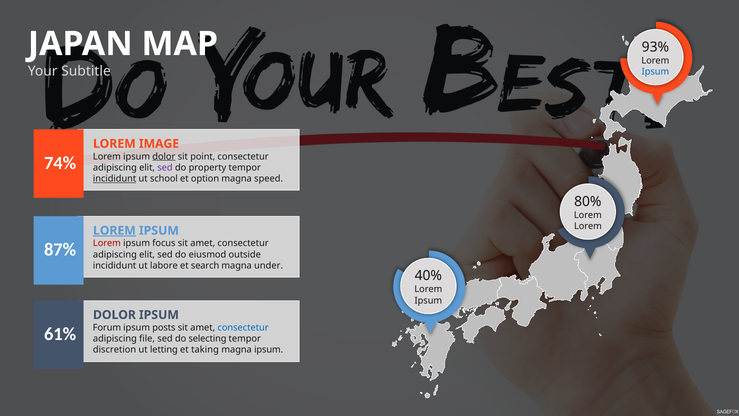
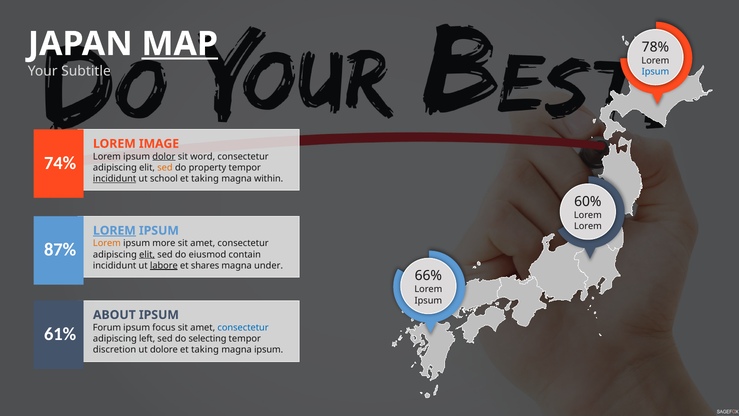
MAP underline: none -> present (180, 44)
93%: 93% -> 78% (655, 47)
point: point -> word (203, 156)
sed colour: purple -> orange (165, 167)
option: option -> taking (205, 179)
speed: speed -> within (269, 179)
80%: 80% -> 60% (588, 201)
Lorem colour: red -> orange (107, 243)
focus: focus -> more (164, 243)
elit underline: none -> present (147, 254)
outside: outside -> contain (245, 254)
labore underline: none -> present (164, 265)
search: search -> shares (205, 265)
40%: 40% -> 66% (428, 276)
DOLOR: DOLOR -> ABOUT (114, 315)
posts: posts -> focus (164, 327)
file: file -> left (147, 338)
letting: letting -> dolore (164, 350)
